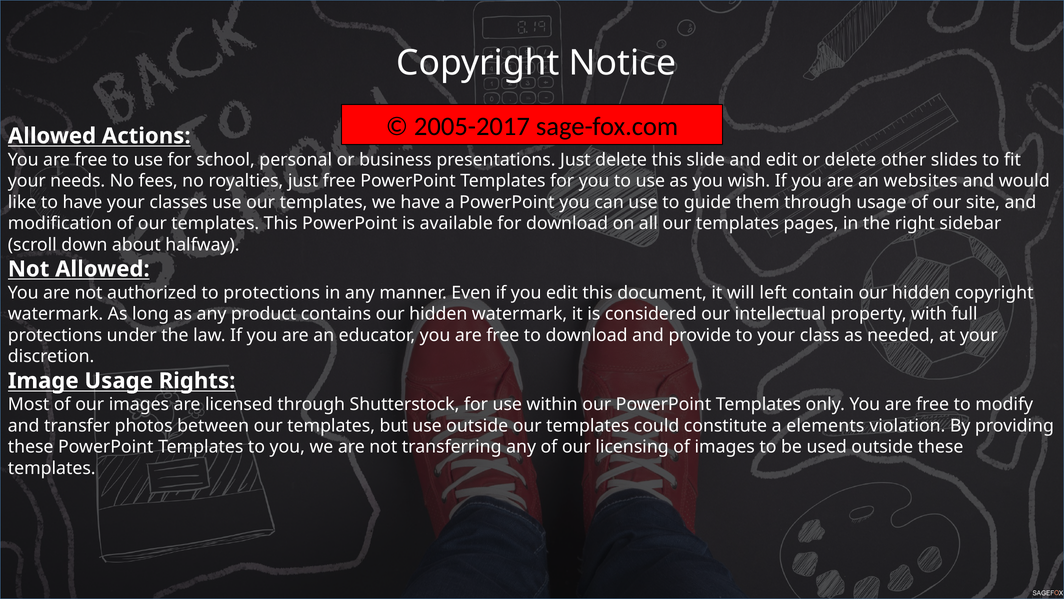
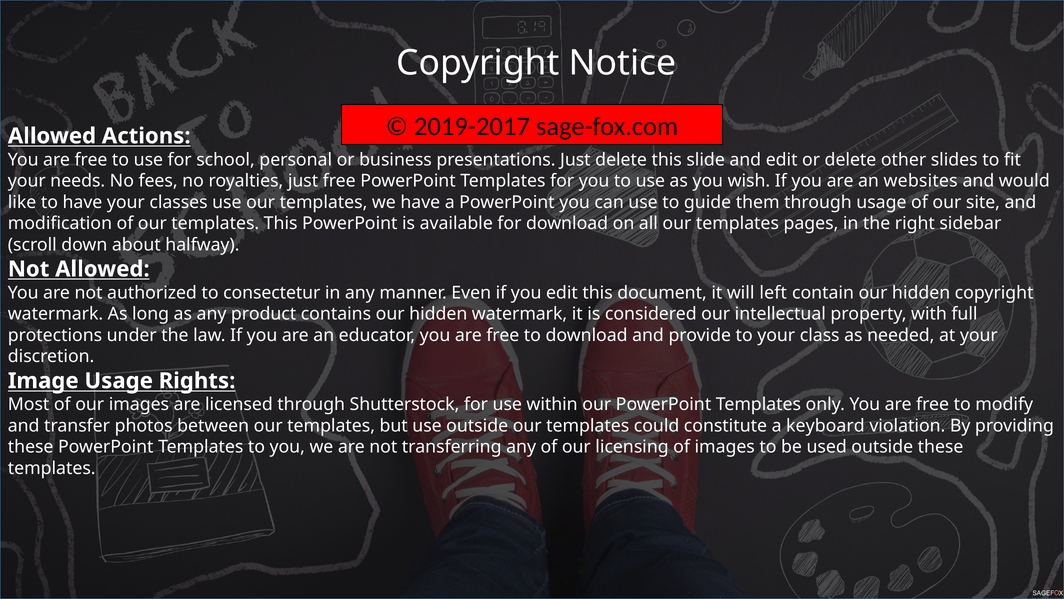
2005-2017: 2005-2017 -> 2019-2017 (472, 126)
to protections: protections -> consectetur (272, 292)
elements: elements -> keyboard (825, 425)
